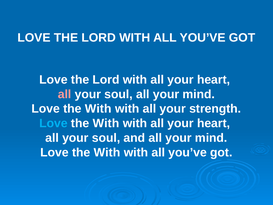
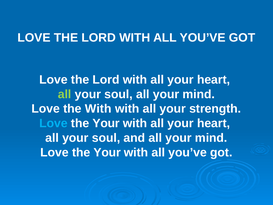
all colour: pink -> light green (65, 94)
With: With -> Your (106, 123)
With: With -> Your (107, 152)
